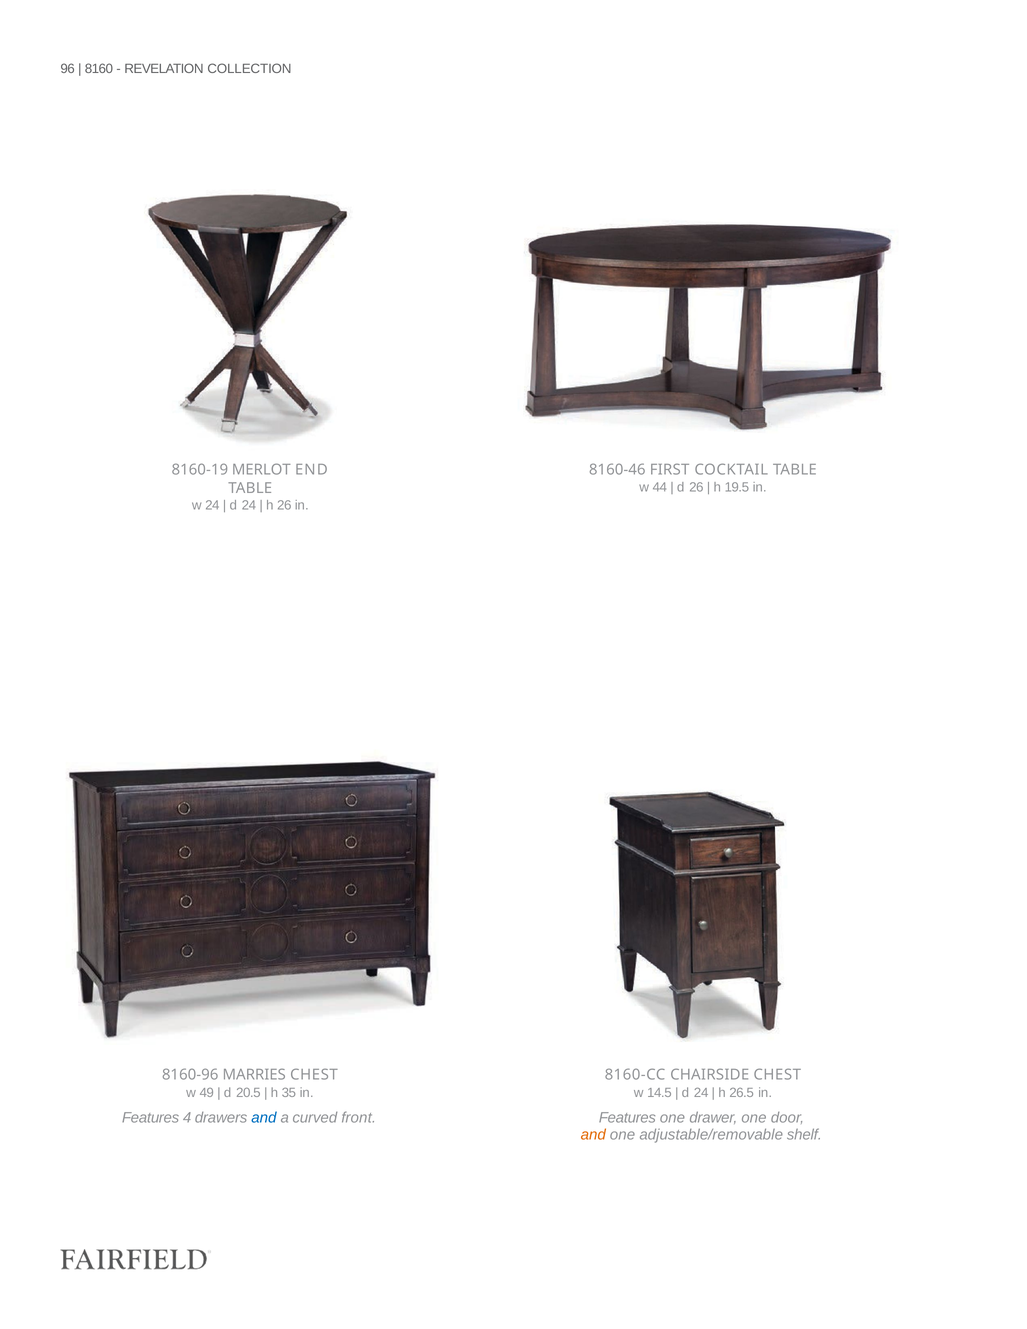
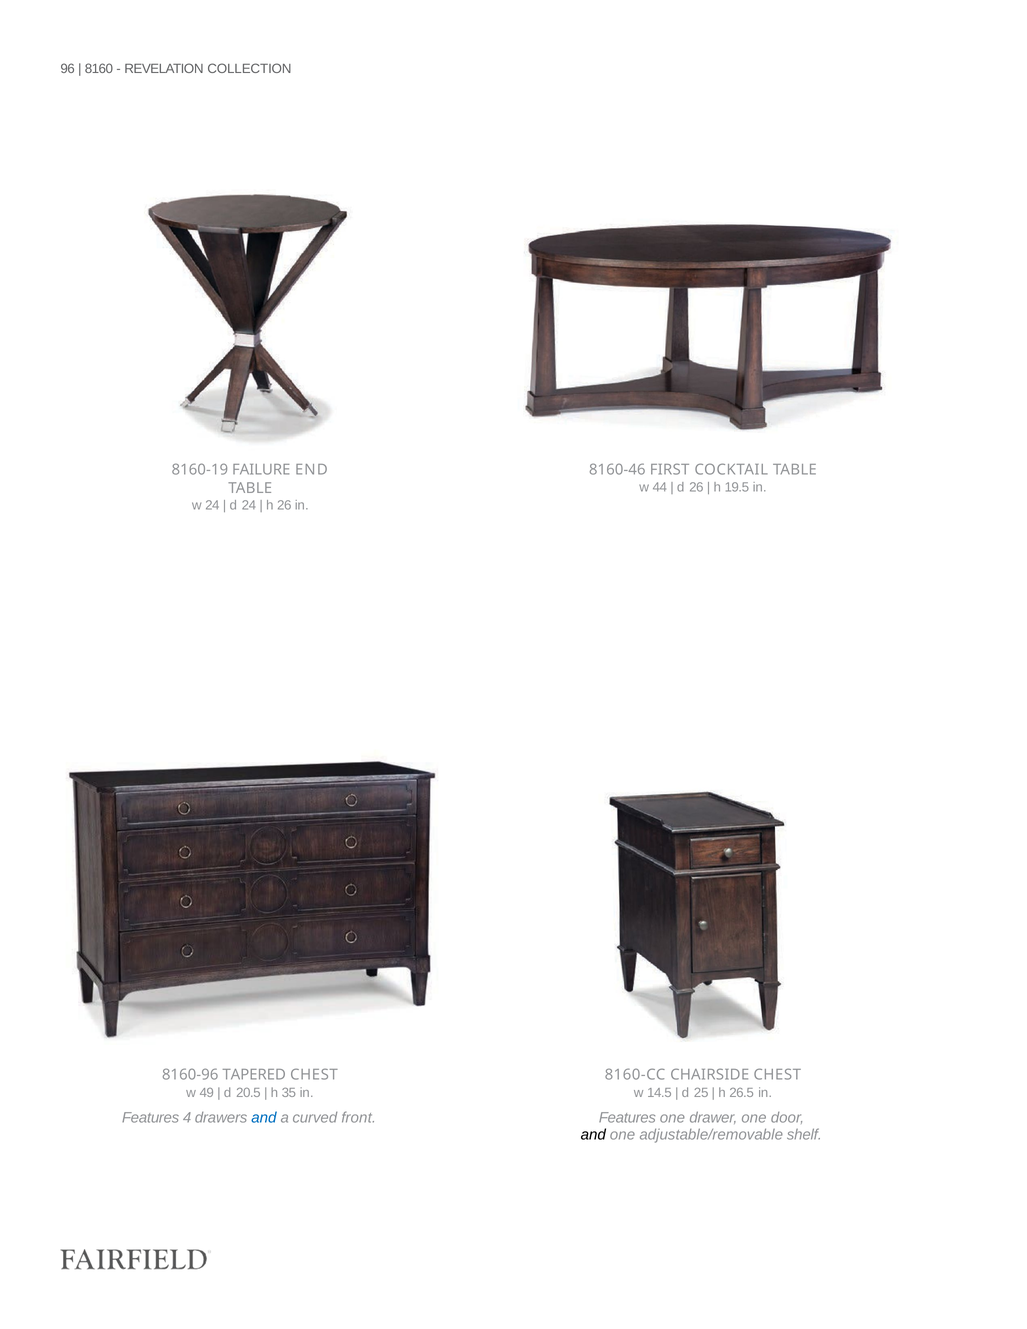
MERLOT: MERLOT -> FAILURE (261, 470)
MARRIES: MARRIES -> TAPERED (254, 1075)
24: 24 -> 25 (701, 1093)
and colour: orange -> black (593, 1135)
